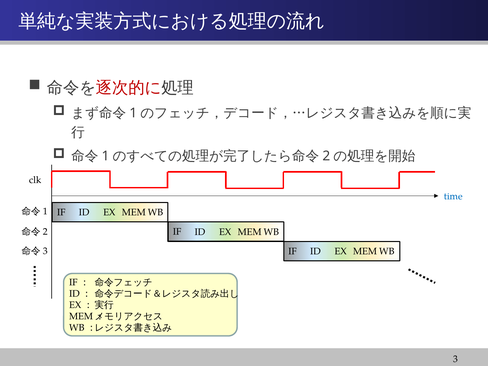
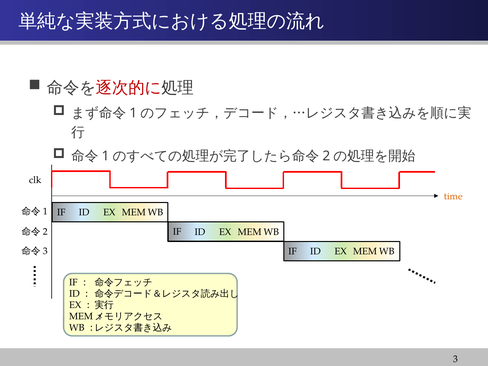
time colour: blue -> orange (453, 196)
